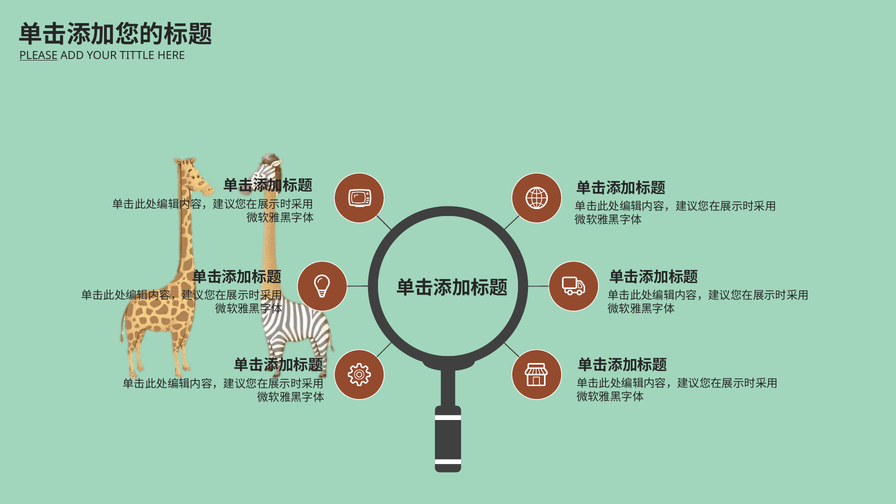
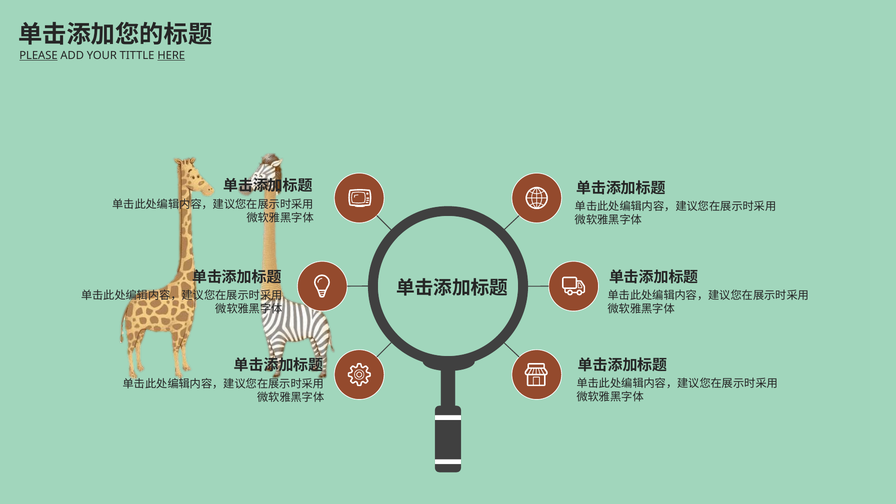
HERE underline: none -> present (171, 55)
